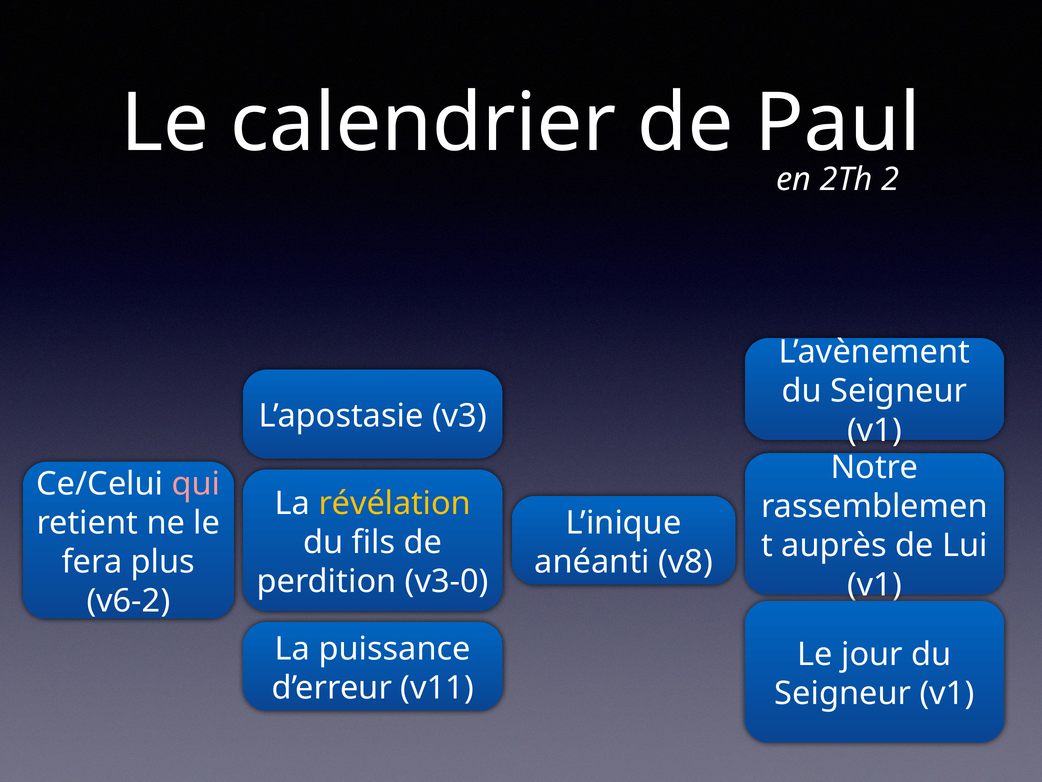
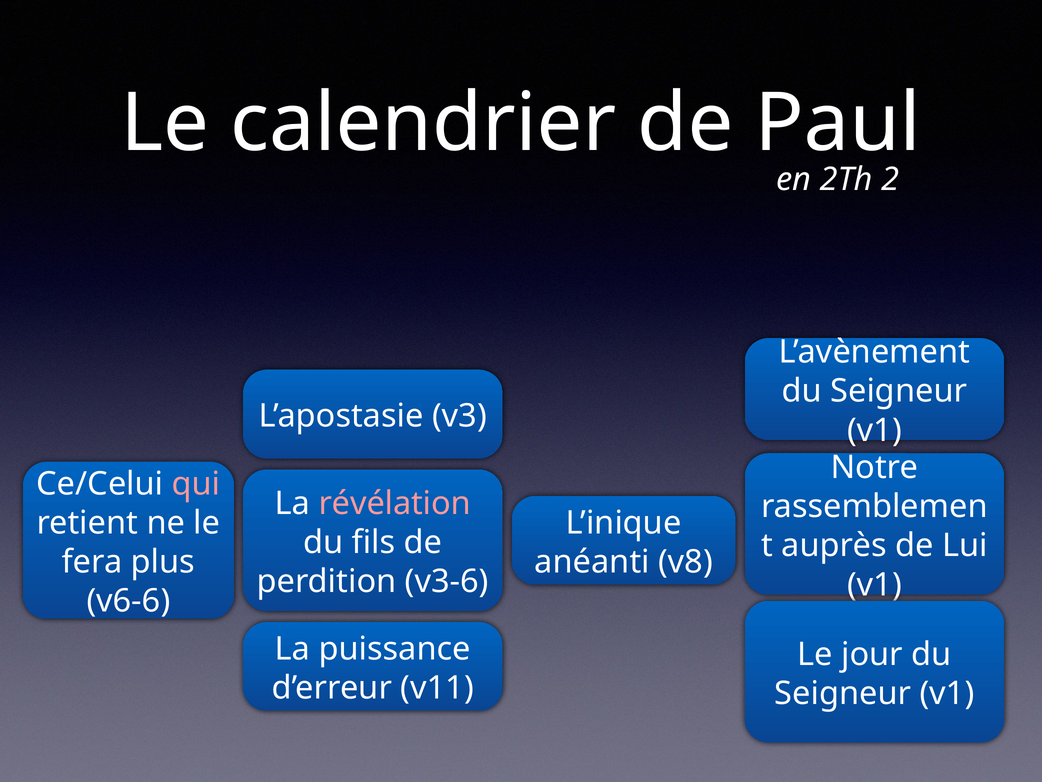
révélation colour: yellow -> pink (395, 503)
v3-0: v3-0 -> v3-6 (447, 581)
v6-2: v6-2 -> v6-6 (128, 601)
